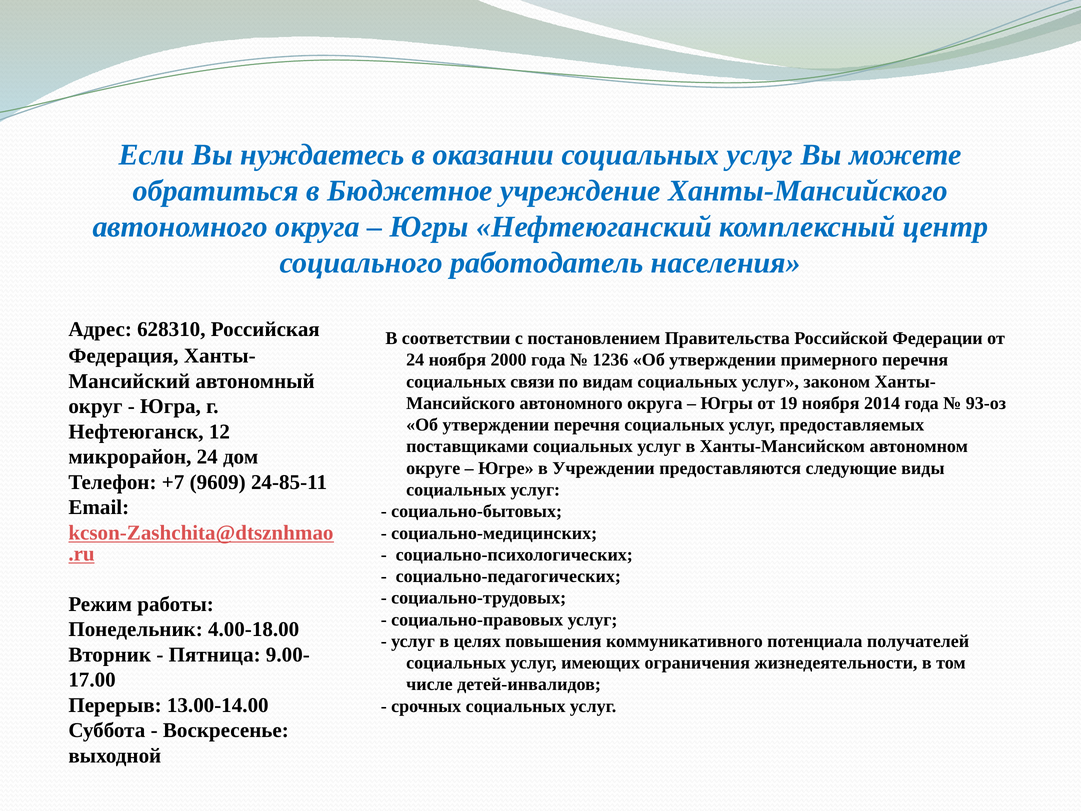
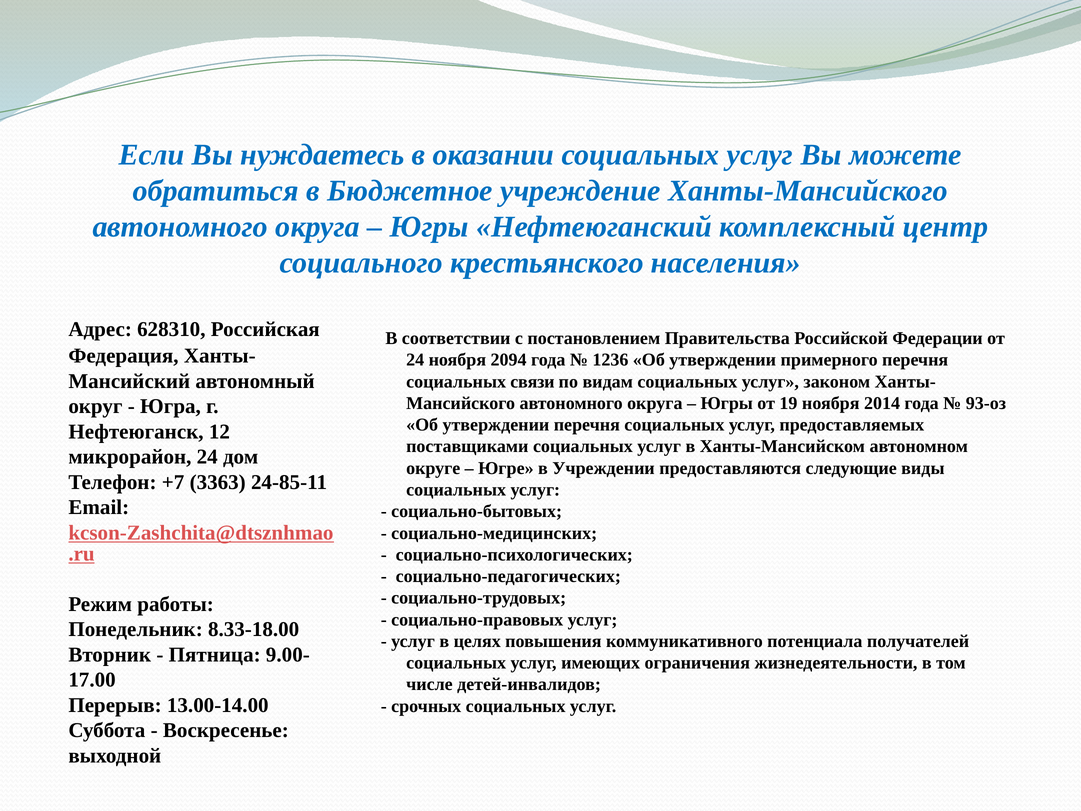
работодатель: работодатель -> крестьянского (547, 263)
2000: 2000 -> 2094 (509, 360)
9609: 9609 -> 3363 (218, 482)
4.00-18.00: 4.00-18.00 -> 8.33-18.00 (254, 629)
